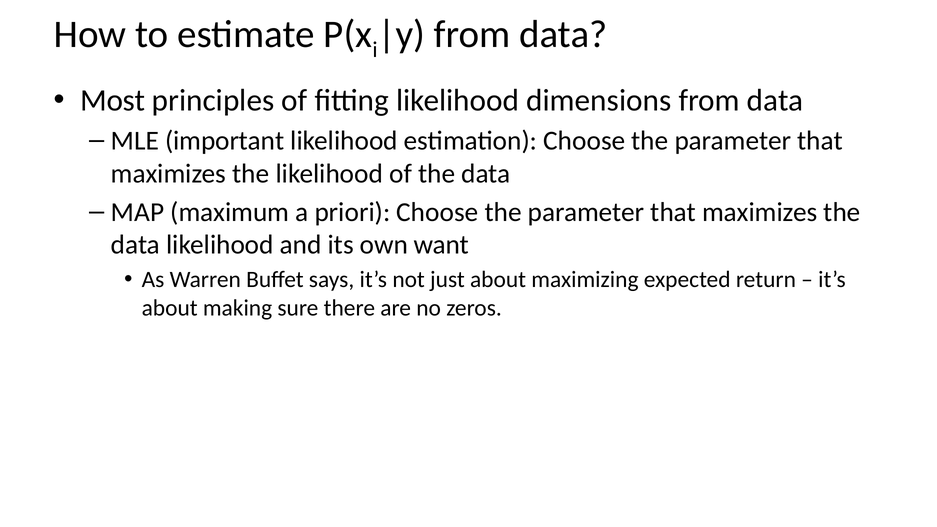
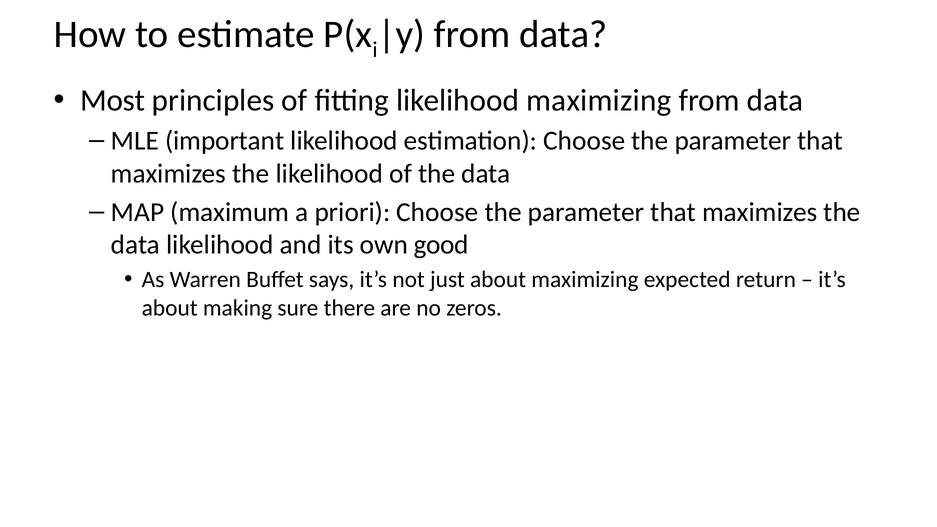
likelihood dimensions: dimensions -> maximizing (599, 101)
want: want -> good (441, 245)
